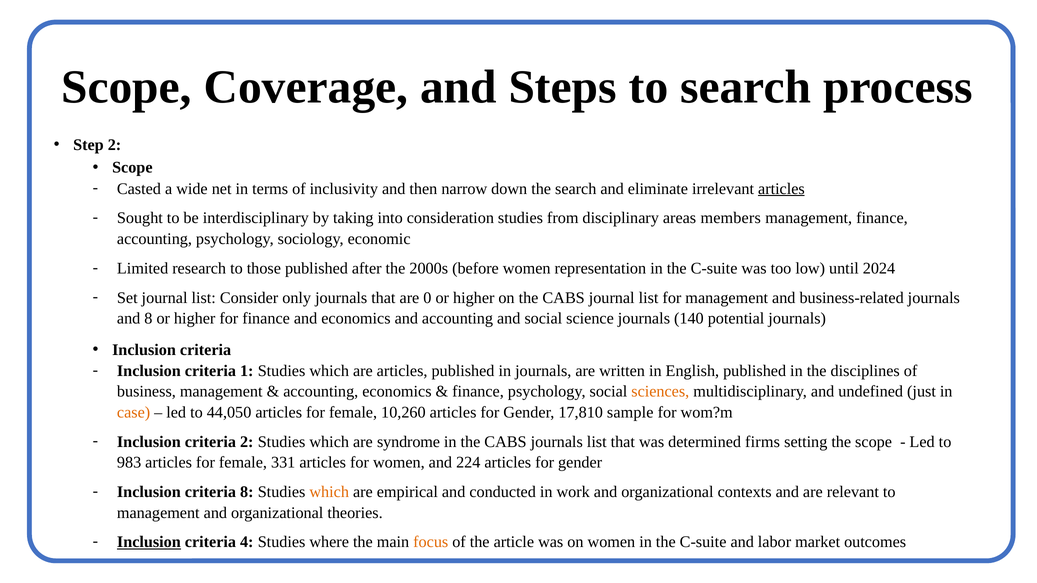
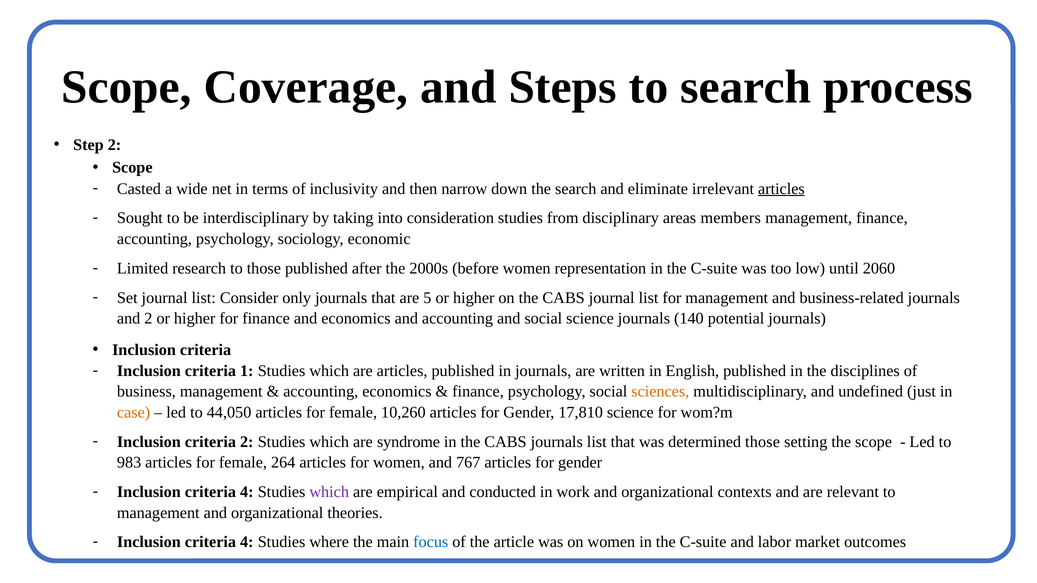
2024: 2024 -> 2060 (879, 268)
0: 0 -> 5 (427, 298)
and 8: 8 -> 2 (148, 319)
17,810 sample: sample -> science (630, 413)
determined firms: firms -> those (763, 442)
331: 331 -> 264 (283, 463)
224: 224 -> 767 (468, 463)
8: 8 -> 4 (247, 492)
which colour: orange -> purple (329, 492)
Inclusion underline: present -> none (149, 542)
focus colour: orange -> blue (431, 542)
